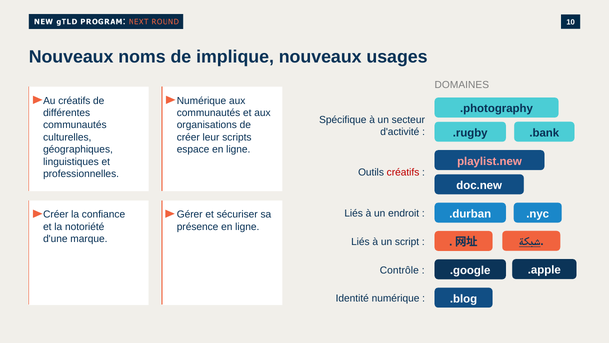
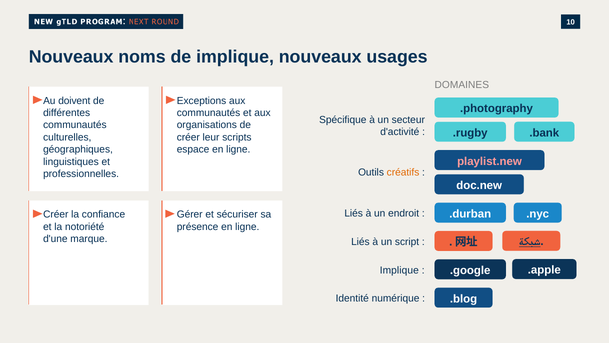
Au créatifs: créatifs -> doivent (74, 101)
Numérique: Numérique -> Exceptions (202, 101)
créatifs colour: red -> orange (403, 172)
Contrôle: Contrôle -> Implique (399, 270)
